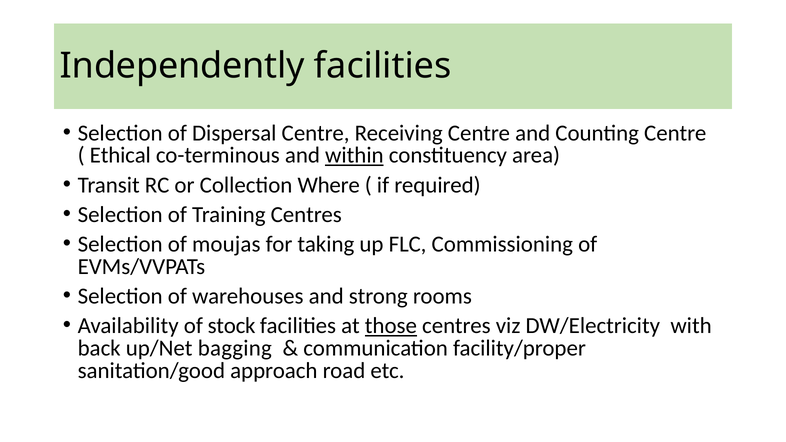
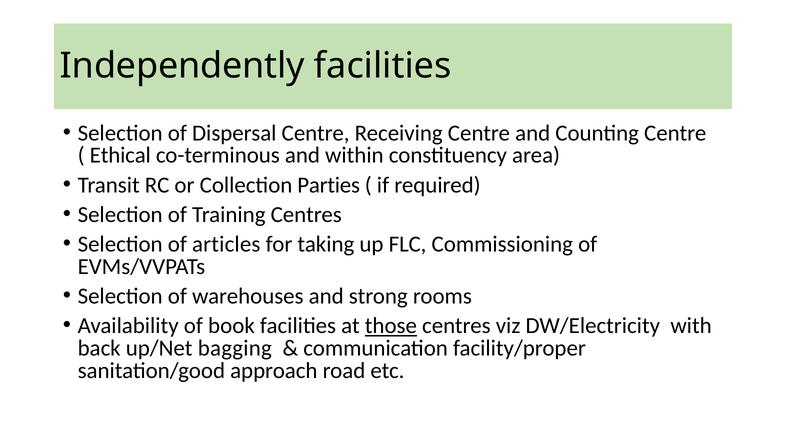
within underline: present -> none (354, 155)
Where: Where -> Parties (329, 185)
moujas: moujas -> articles (226, 244)
stock: stock -> book (231, 326)
